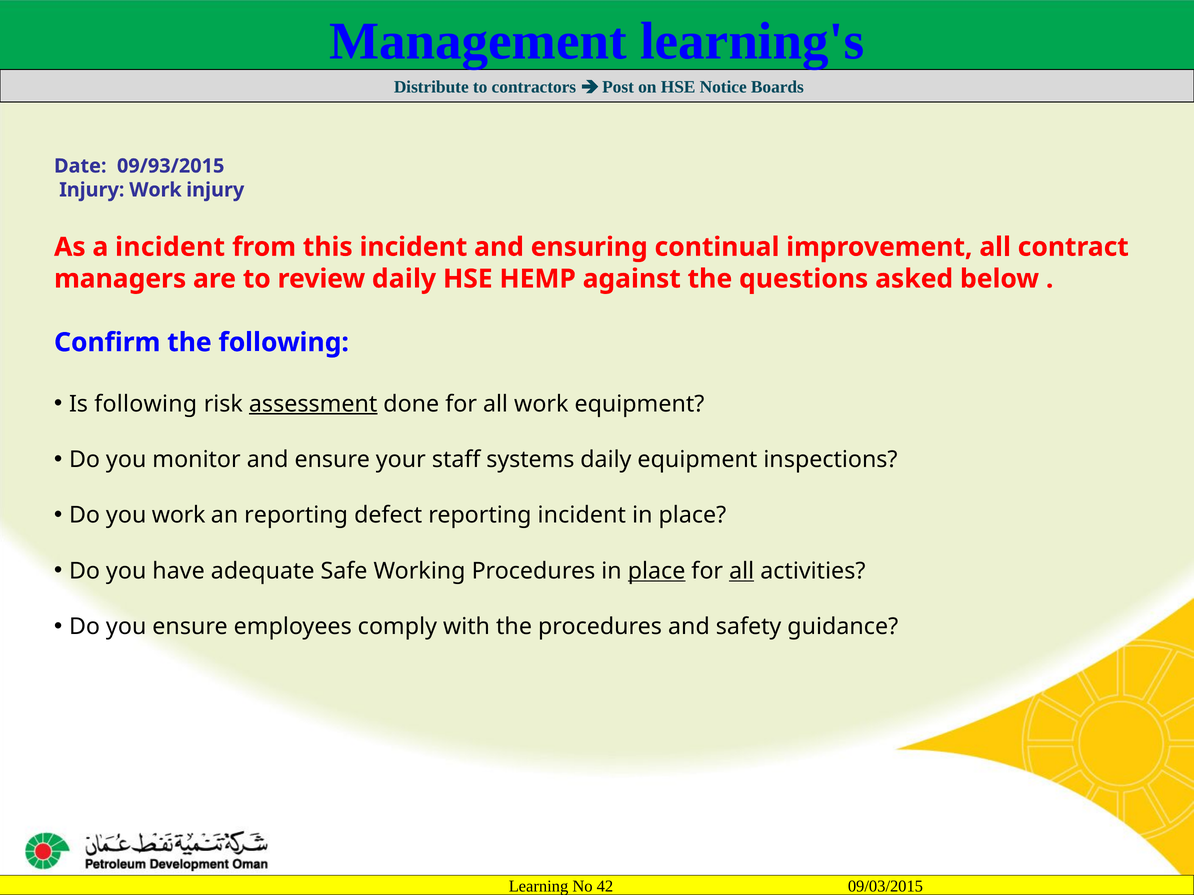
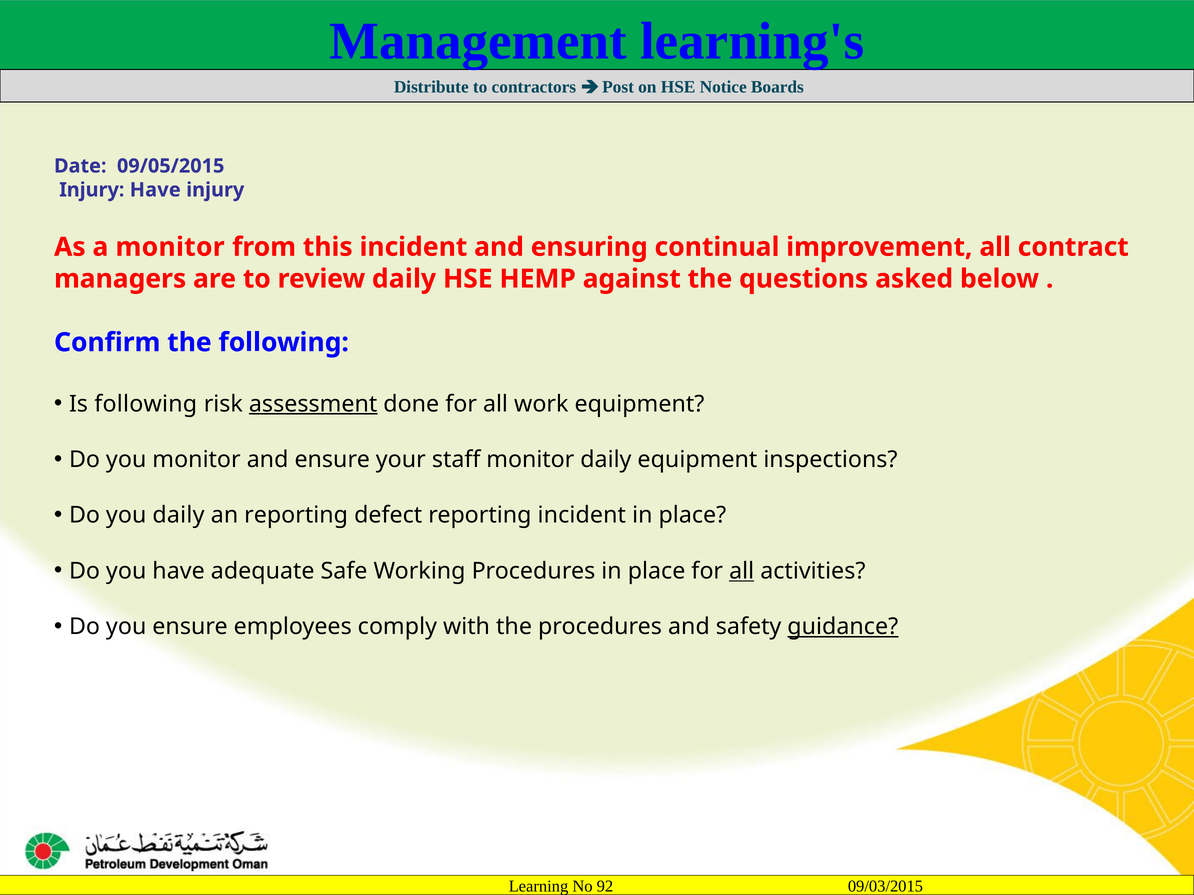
09/93/2015: 09/93/2015 -> 09/05/2015 (171, 166)
Injury Work: Work -> Have (155, 190)
a incident: incident -> monitor (170, 247)
staff systems: systems -> monitor (530, 460)
you work: work -> daily (178, 516)
place underline: present -> none (657, 571)
guidance underline: none -> present (843, 627)
42: 42 -> 92 (605, 887)
